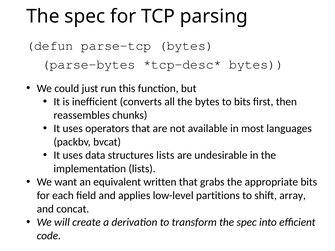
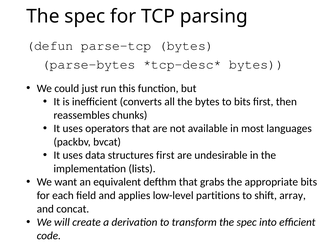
structures lists: lists -> first (165, 155)
written: written -> defthm (160, 182)
